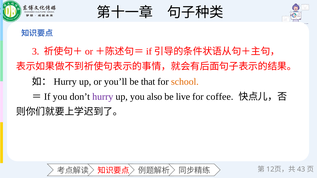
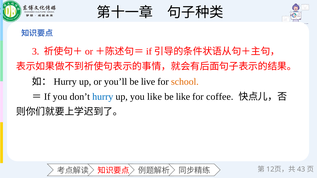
that: that -> live (148, 82)
hurry colour: purple -> blue (103, 97)
you also: also -> like (154, 97)
be live: live -> like (183, 97)
